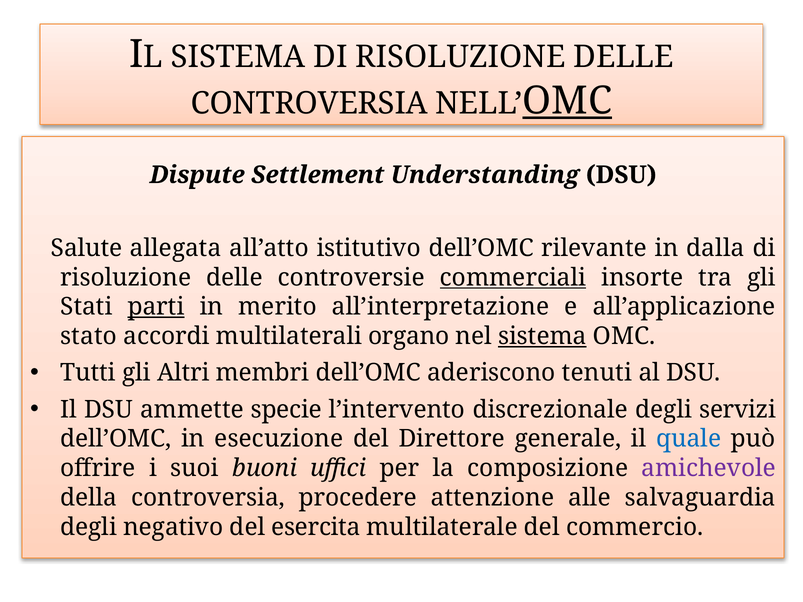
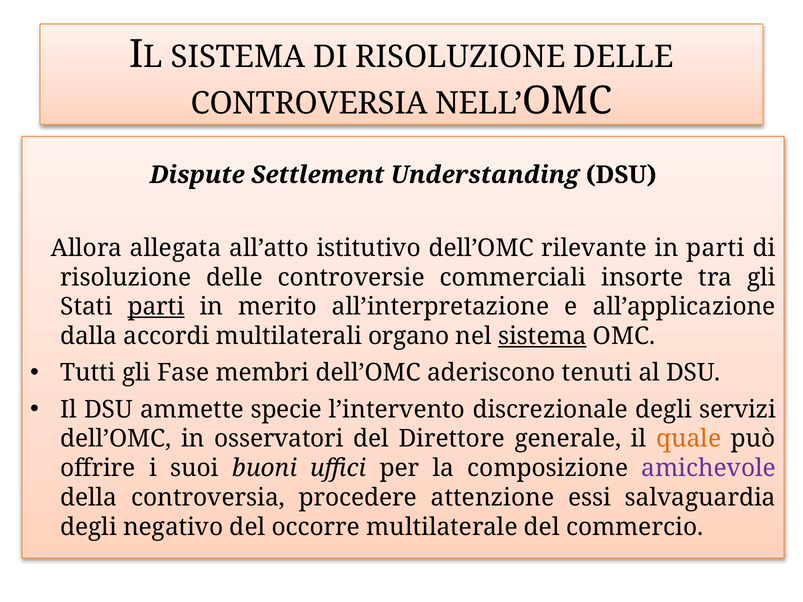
OMC underline: present -> none (567, 101)
Salute: Salute -> Allora (87, 248)
in dalla: dalla -> parti (715, 248)
commerciali underline: present -> none (513, 278)
stato: stato -> dalla (89, 336)
Altri: Altri -> Fase (183, 373)
esecuzione: esecuzione -> osservatori (279, 439)
quale colour: blue -> orange (689, 439)
alle: alle -> essi (590, 498)
esercita: esercita -> occorre (316, 527)
